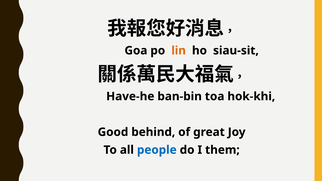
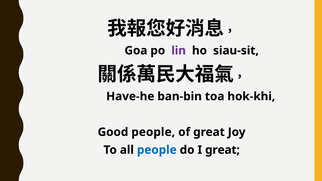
lin colour: orange -> purple (179, 51)
Good behind: behind -> people (153, 132)
I them: them -> great (222, 150)
